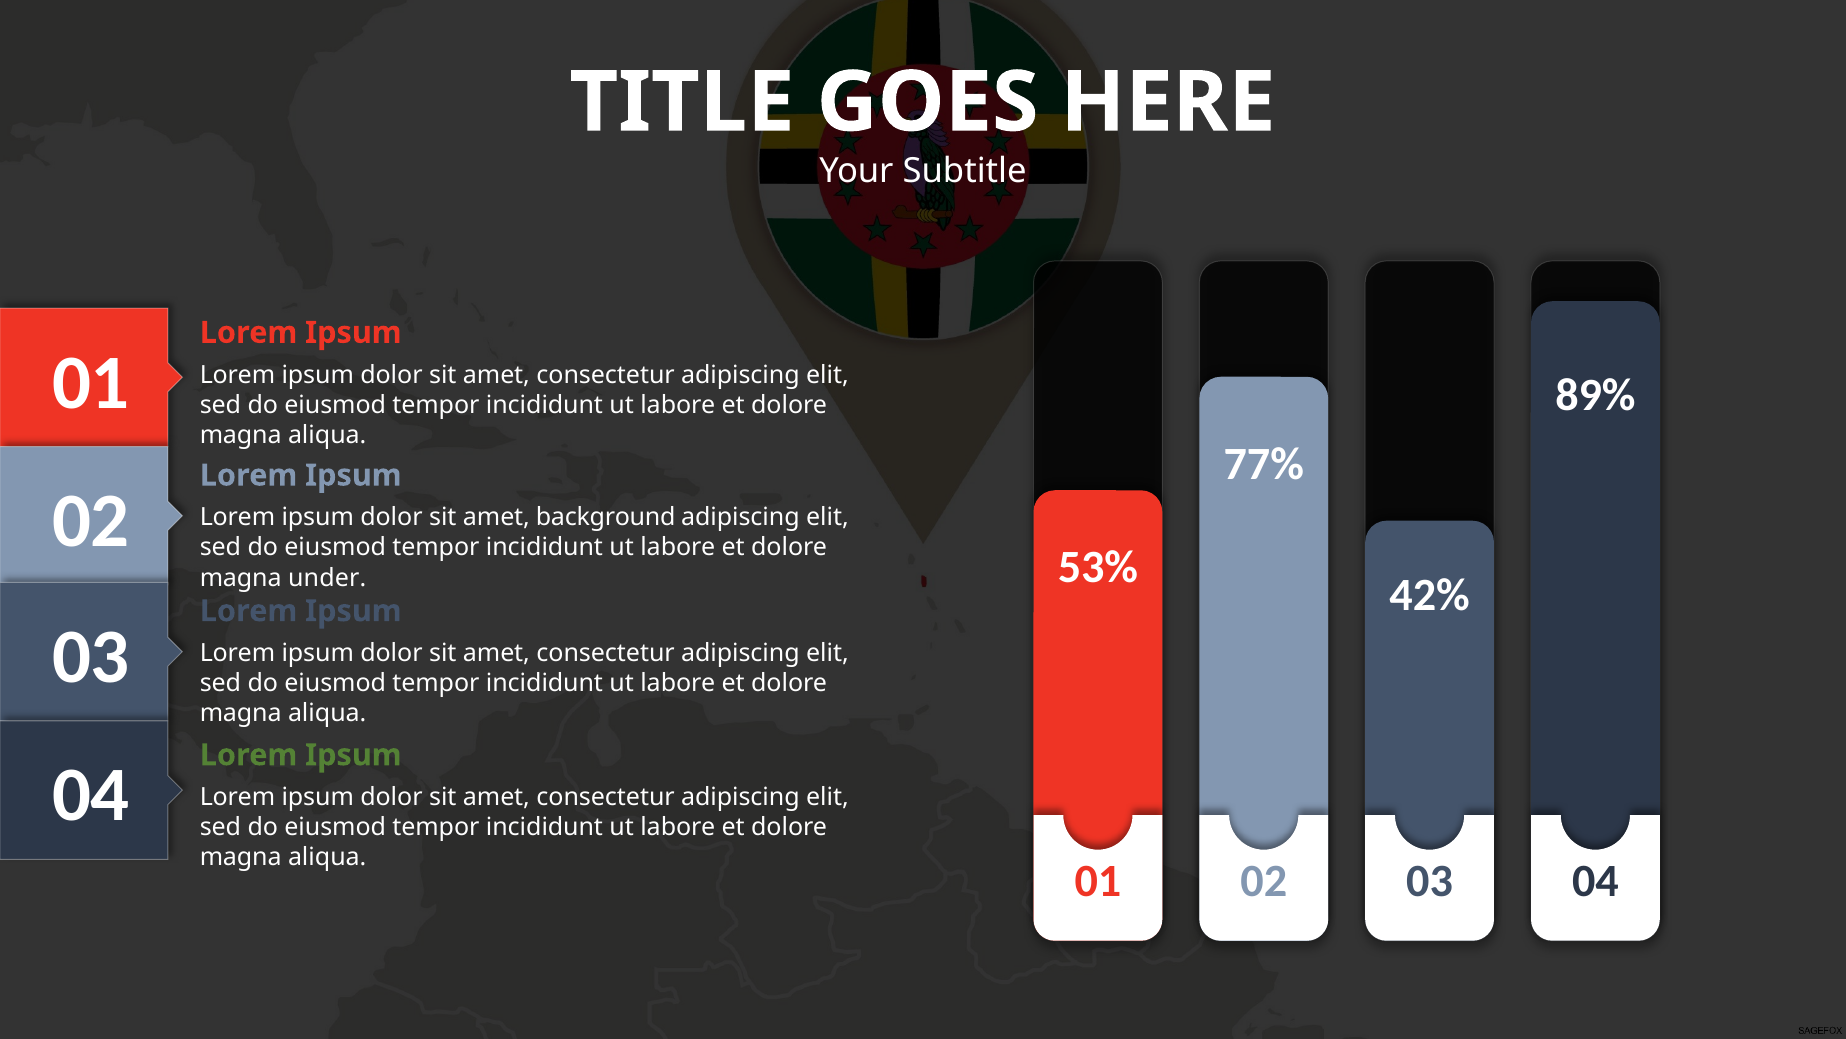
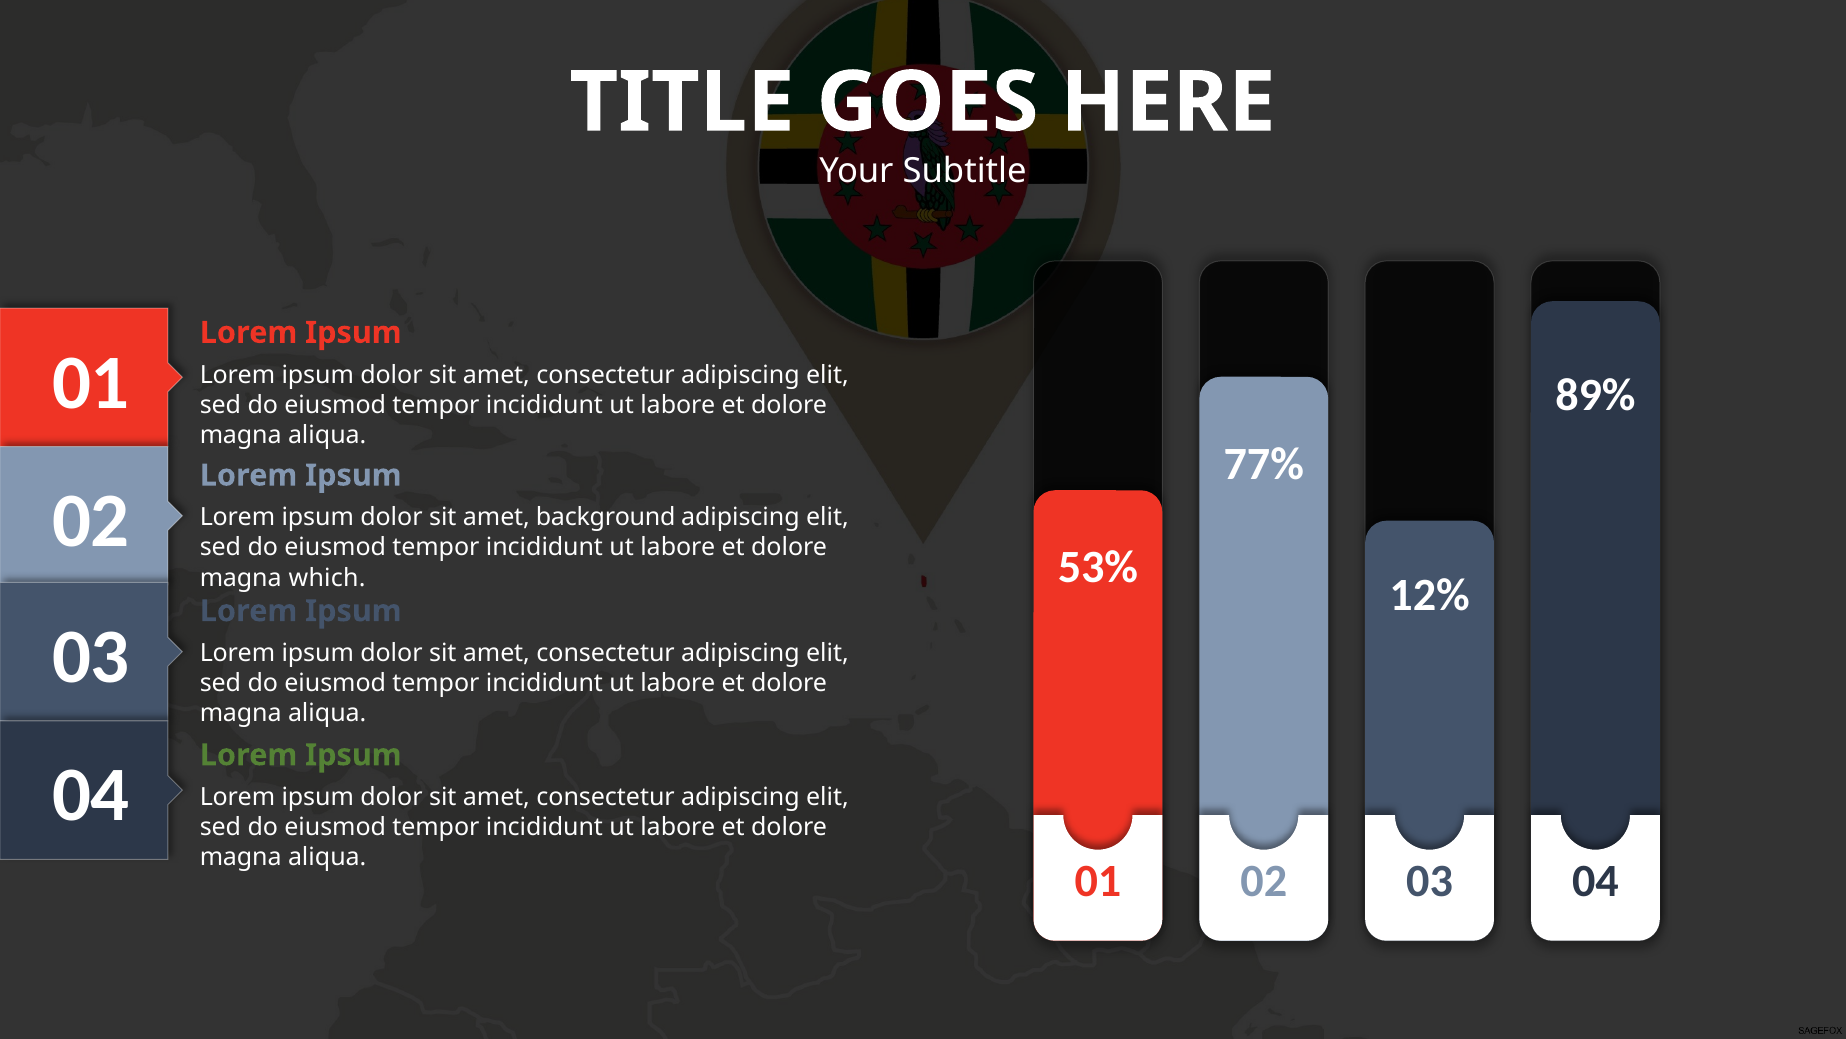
under: under -> which (327, 577)
42%: 42% -> 12% (1430, 595)
